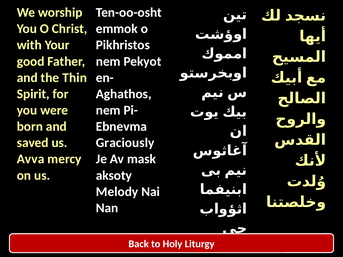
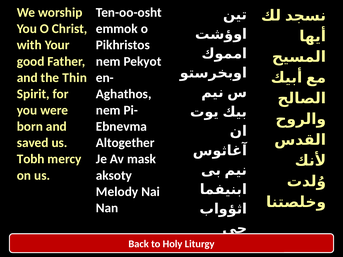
Graciously: Graciously -> Altogether (125, 143)
Avva: Avva -> Tobh (31, 159)
